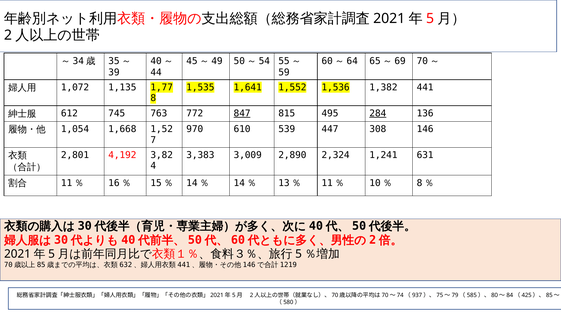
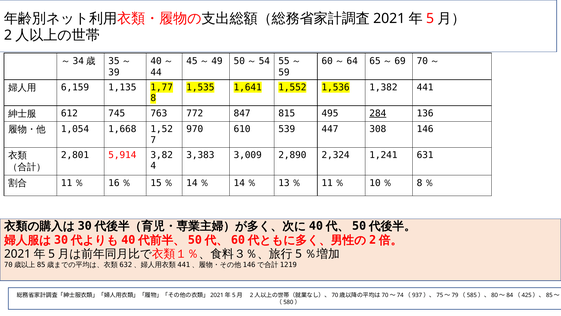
1,072: 1,072 -> 6,159 (75, 87)
847 underline: present -> none (242, 113)
4,192: 4,192 -> 5,914 (122, 155)
